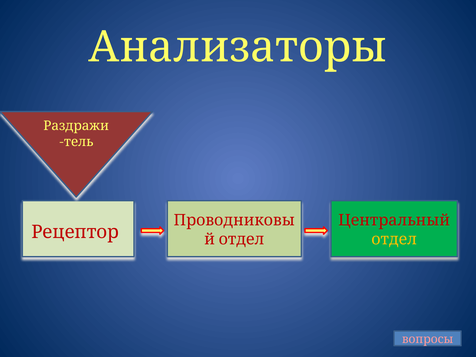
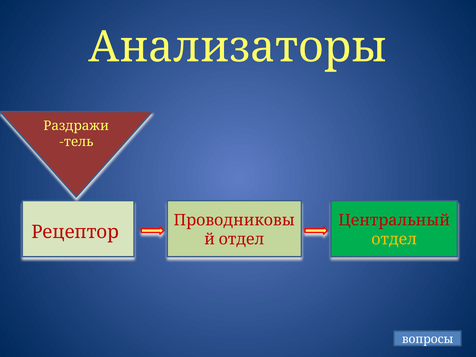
вопросы colour: pink -> white (428, 339)
